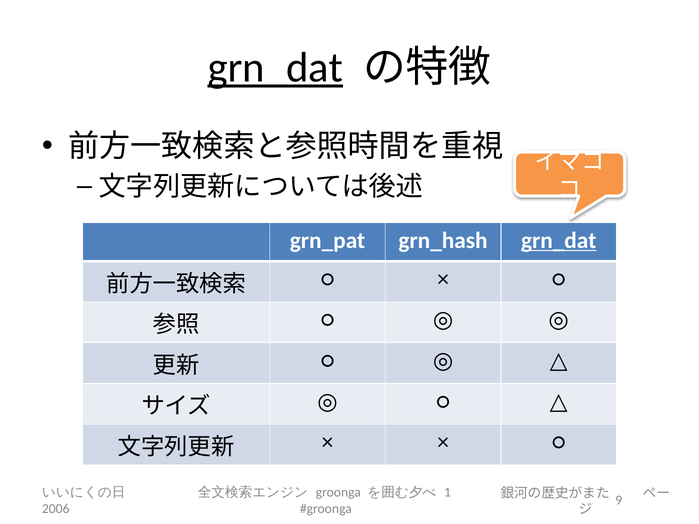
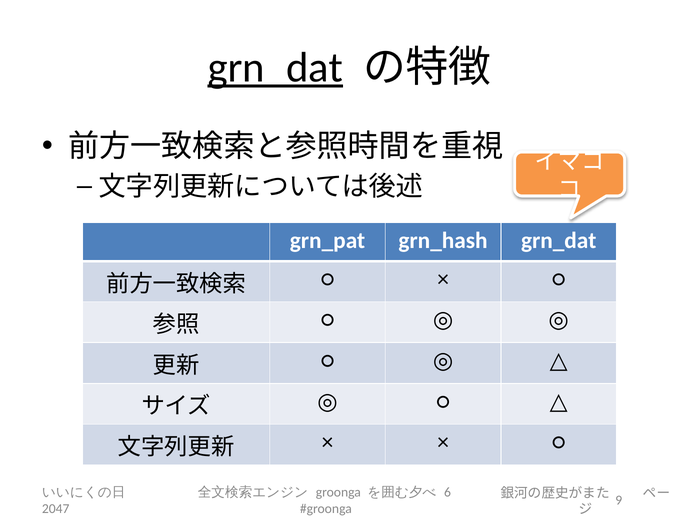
grn_dat underline: present -> none (559, 241)
1: 1 -> 6 (447, 493)
2006: 2006 -> 2047 (56, 509)
